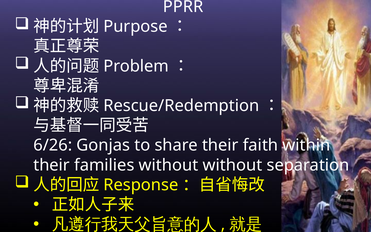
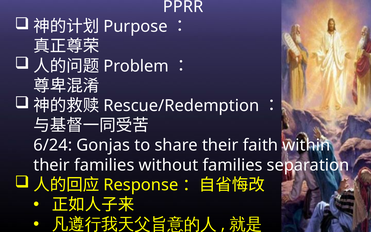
6/26: 6/26 -> 6/24 (53, 145)
without without: without -> families (232, 165)
